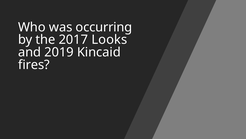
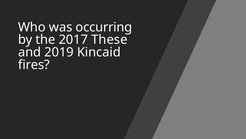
Looks: Looks -> These (109, 40)
